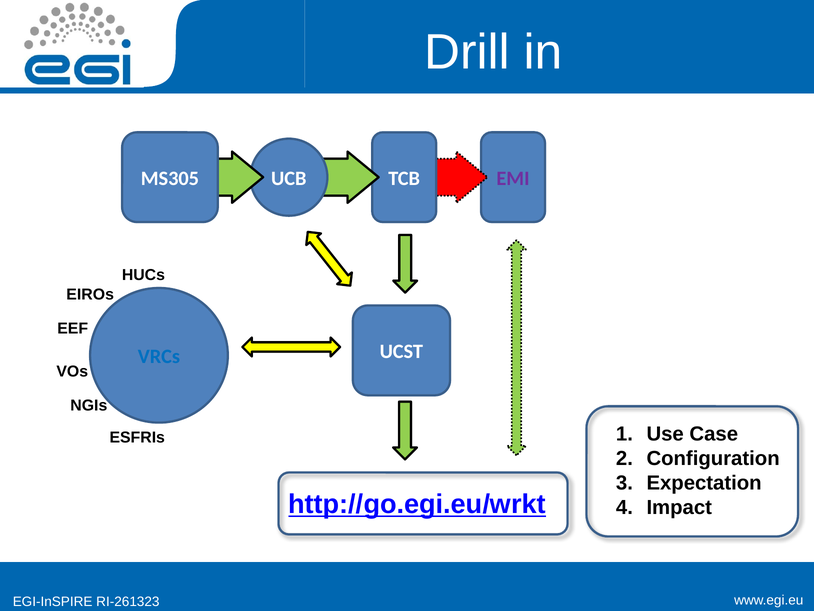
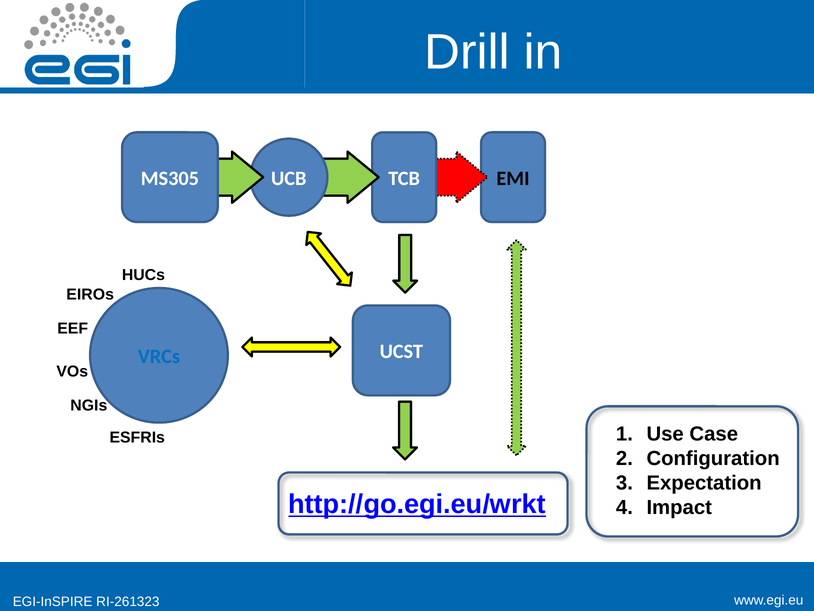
EMI colour: purple -> black (513, 178)
